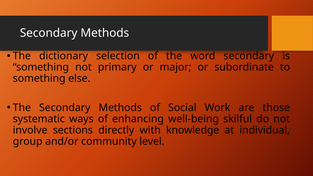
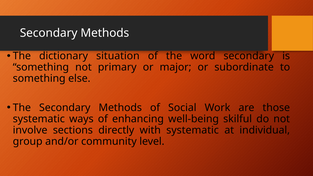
selection: selection -> situation (118, 56)
with knowledge: knowledge -> systematic (193, 130)
